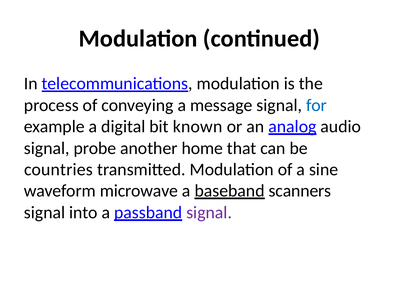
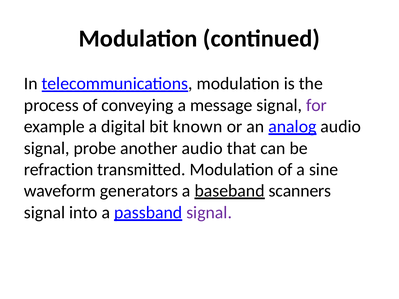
for colour: blue -> purple (316, 105)
another home: home -> audio (202, 148)
countries: countries -> refraction (59, 170)
microwave: microwave -> generators (139, 191)
